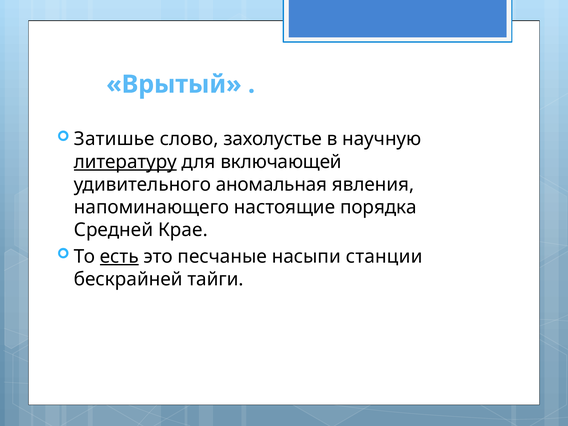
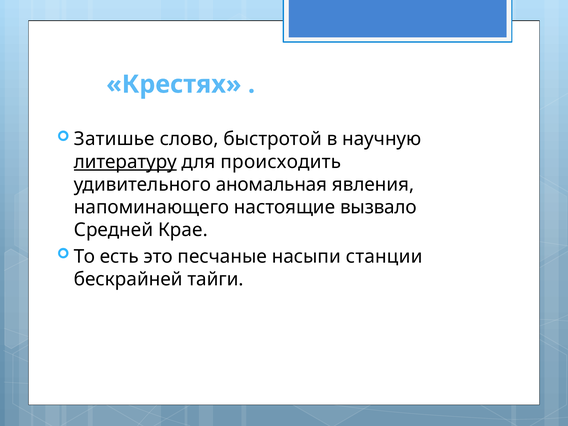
Врытый: Врытый -> Крестях (174, 84)
захолустье: захолустье -> быстротой (273, 139)
включающей: включающей -> происходить (281, 162)
порядка: порядка -> вызвало (378, 207)
есть underline: present -> none (119, 256)
